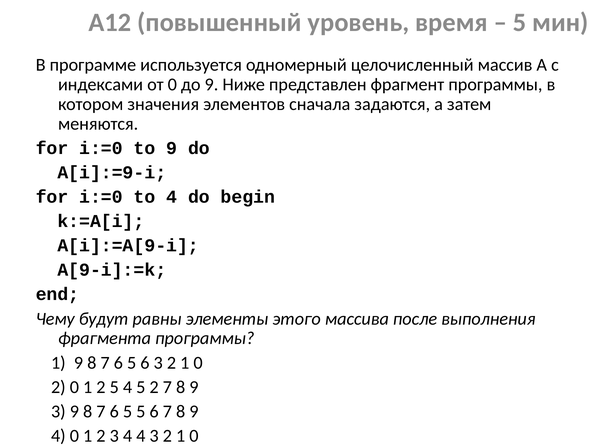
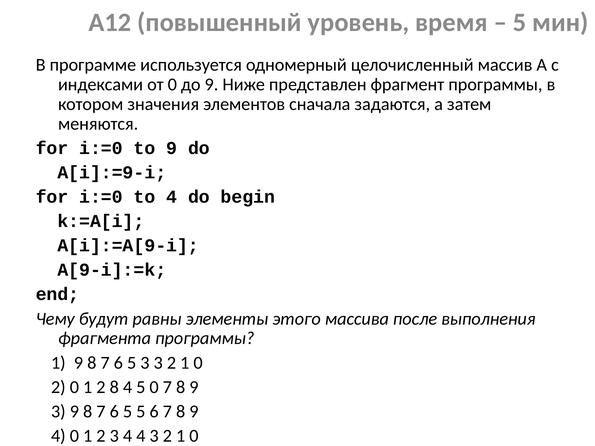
6 5 6: 6 -> 3 (145, 363)
2 5: 5 -> 8 (114, 387)
5 2: 2 -> 0 (154, 387)
